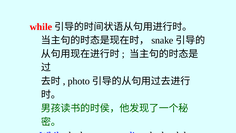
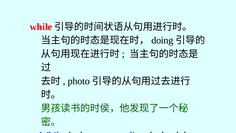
snake: snake -> doing (162, 40)
